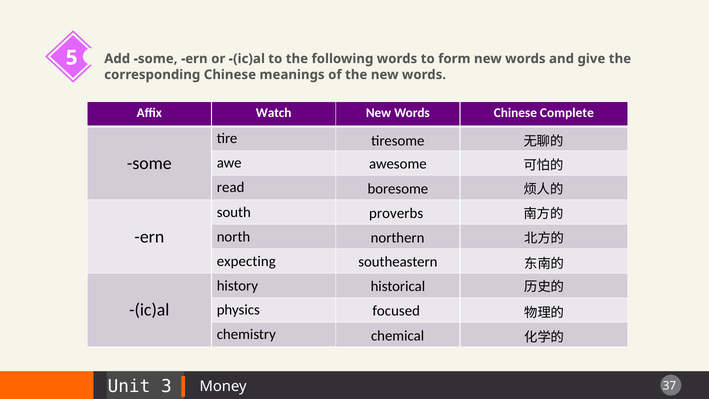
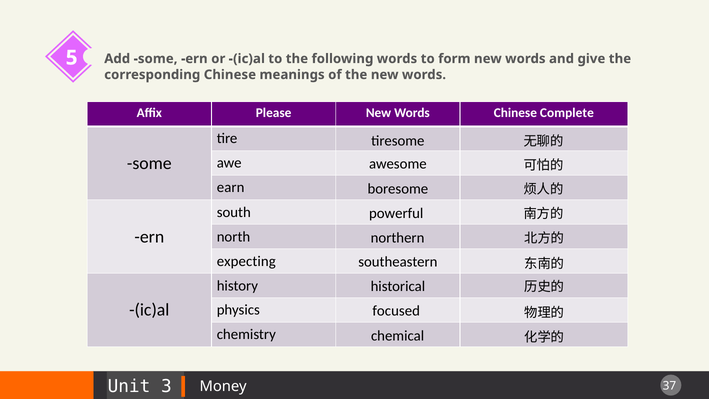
Watch: Watch -> Please (274, 113)
read: read -> earn (231, 187)
proverbs: proverbs -> powerful (396, 213)
